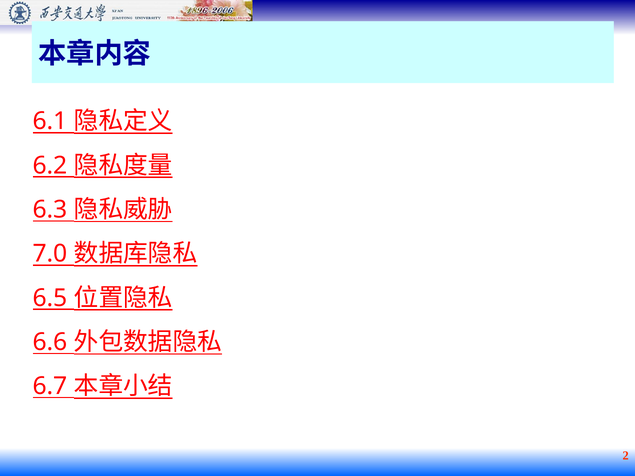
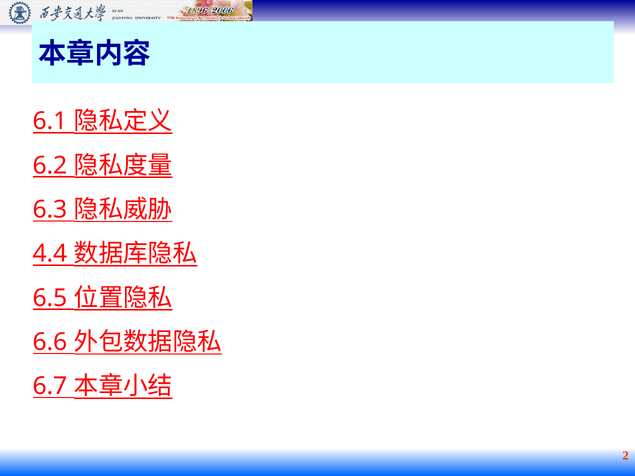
7.0: 7.0 -> 4.4 (50, 254)
